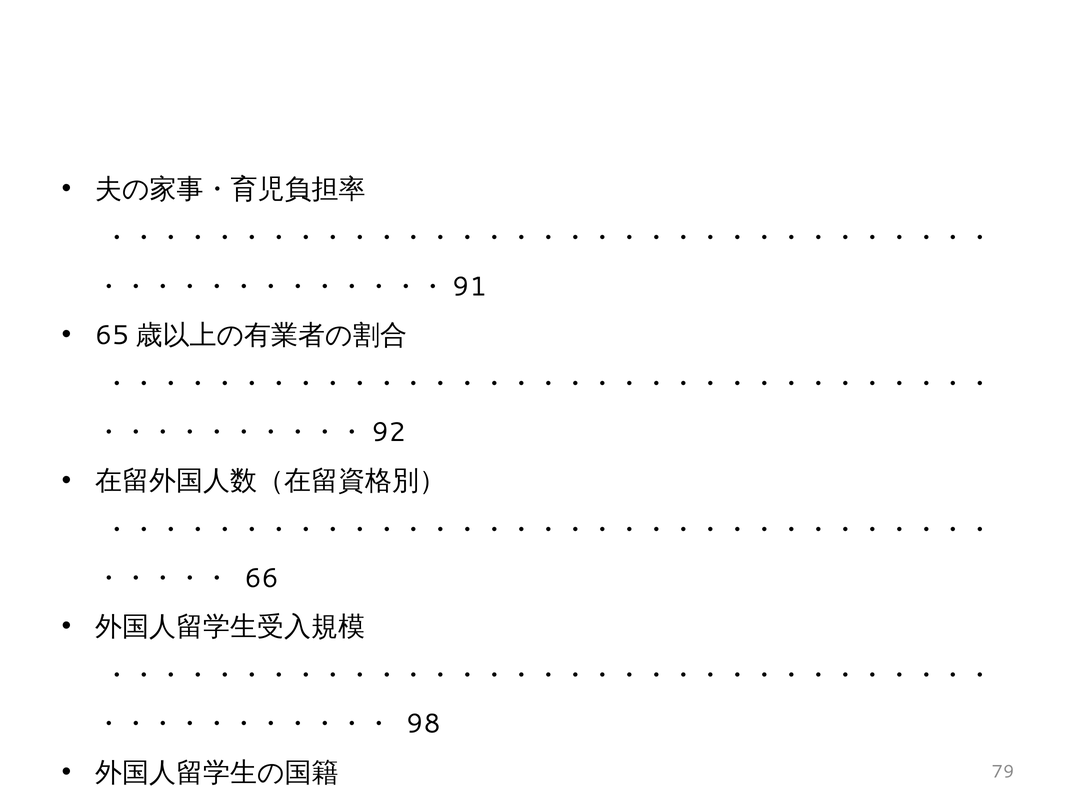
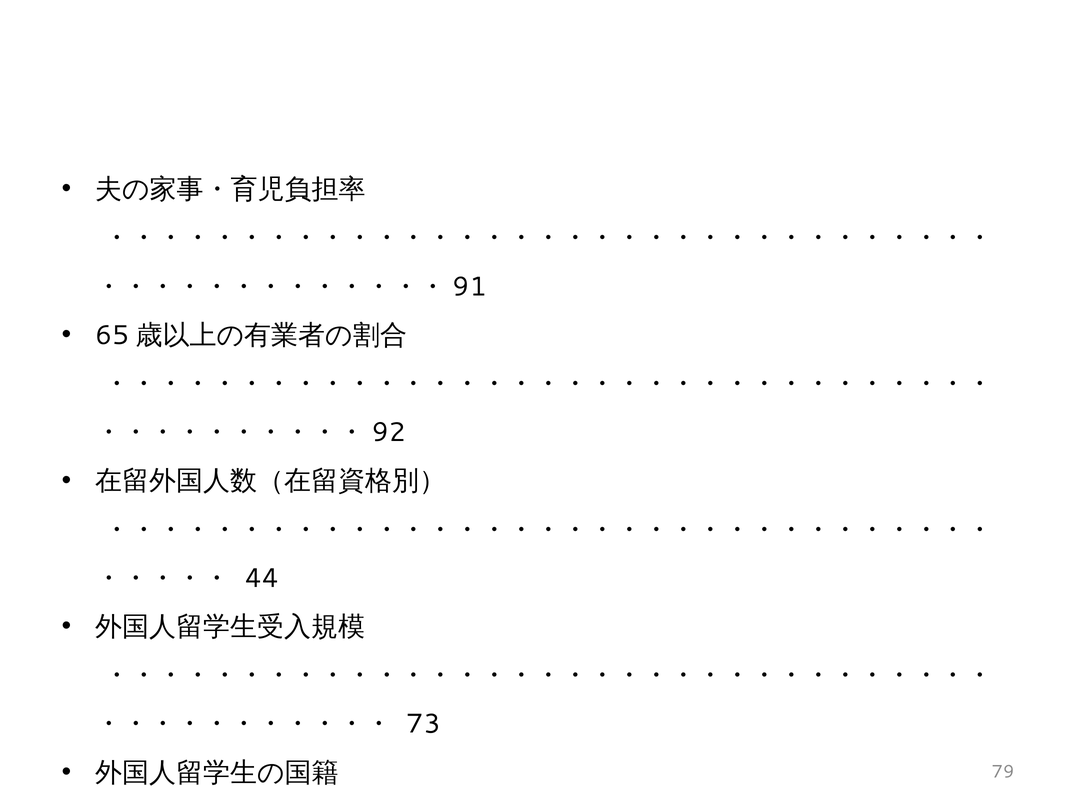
66: 66 -> 44 (262, 578)
98: 98 -> 73 (424, 723)
